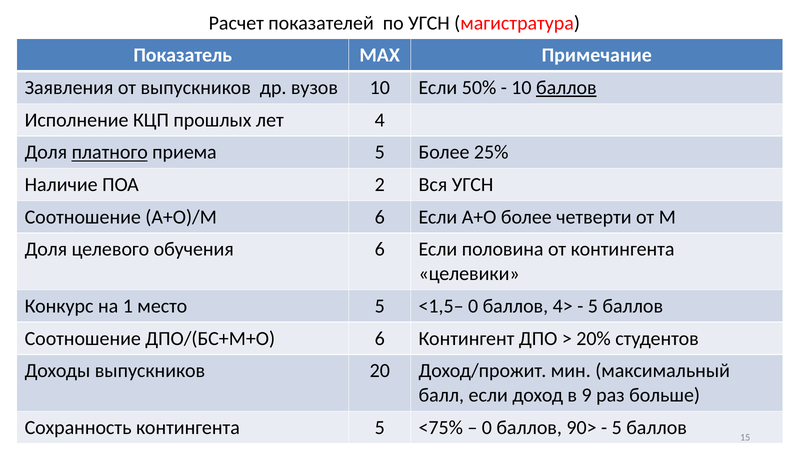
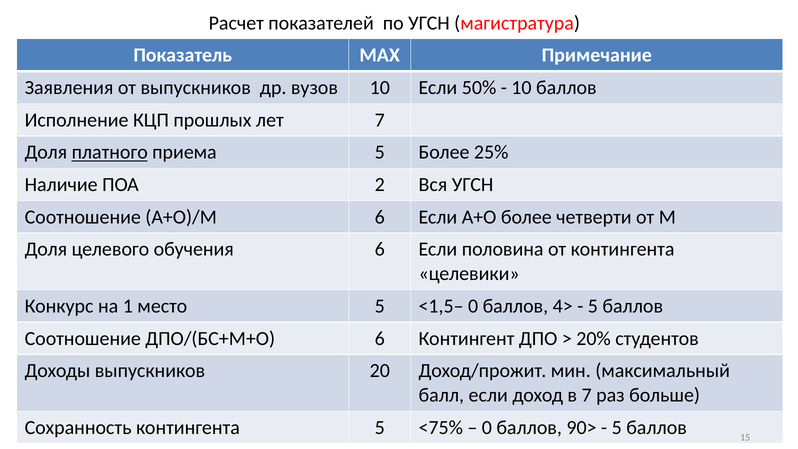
баллов underline: present -> none (566, 88)
лет 4: 4 -> 7 (380, 120)
в 9: 9 -> 7 (587, 395)
